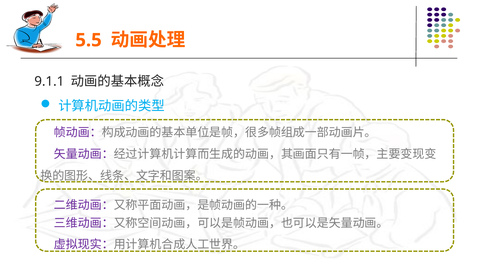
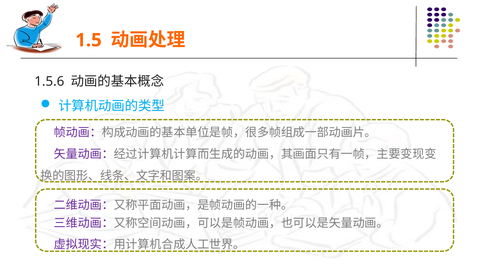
5.5: 5.5 -> 1.5 (89, 40)
9.1.1: 9.1.1 -> 1.5.6 (49, 81)
